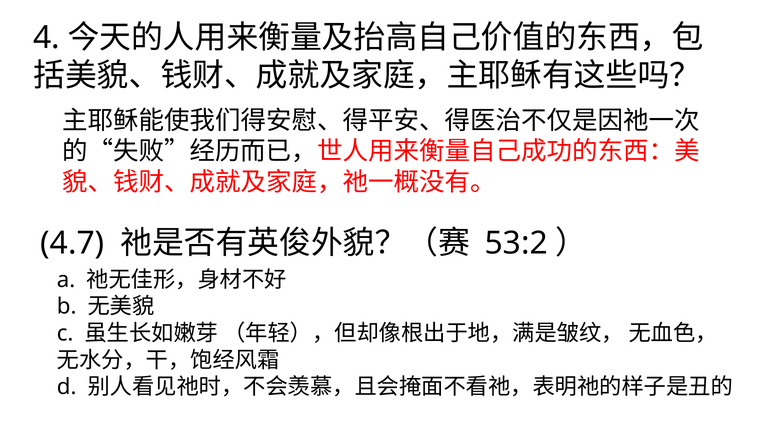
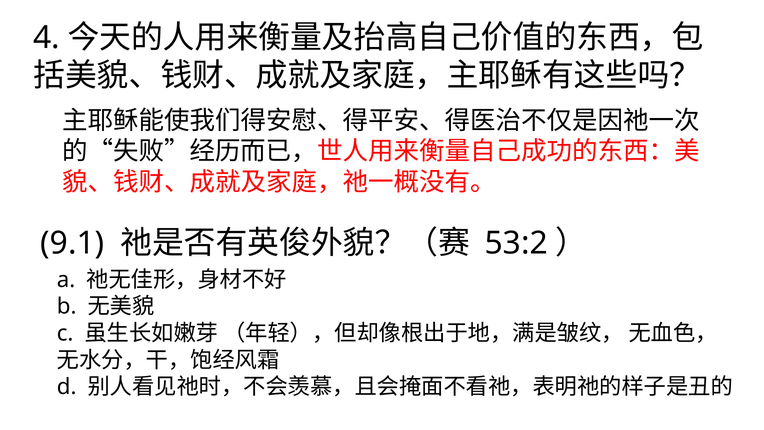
4.7: 4.7 -> 9.1 (72, 243)
